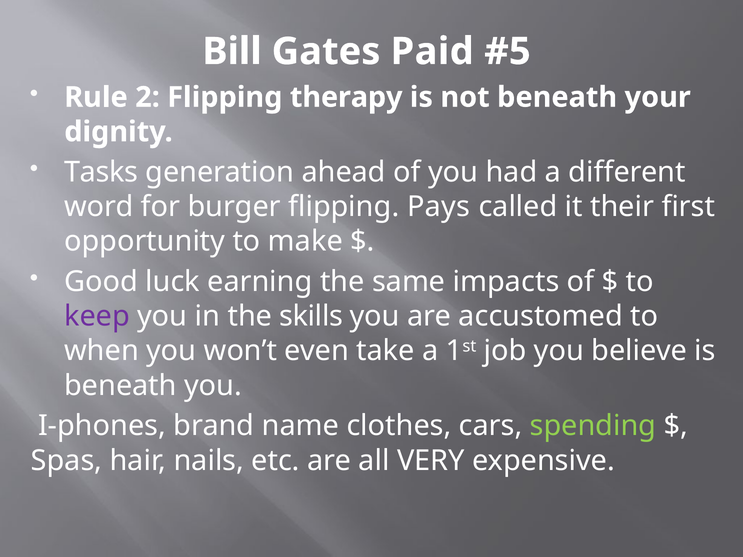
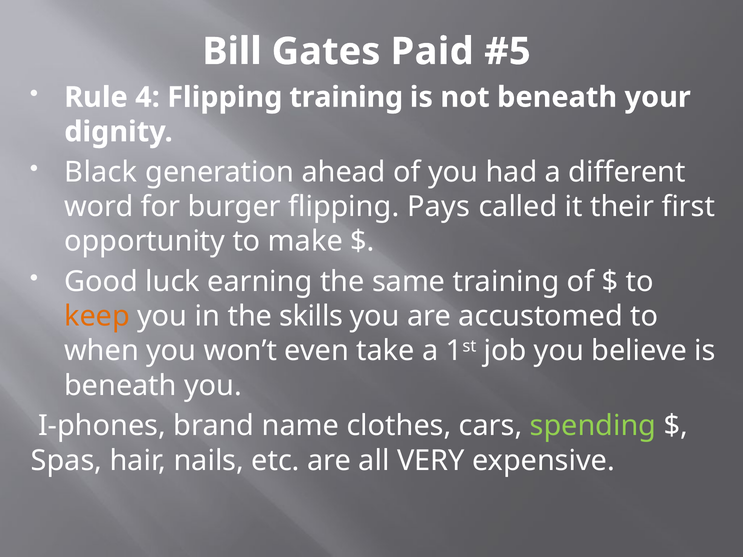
2: 2 -> 4 (148, 97)
Flipping therapy: therapy -> training (346, 97)
Tasks: Tasks -> Black (101, 172)
same impacts: impacts -> training (506, 282)
keep colour: purple -> orange (97, 316)
